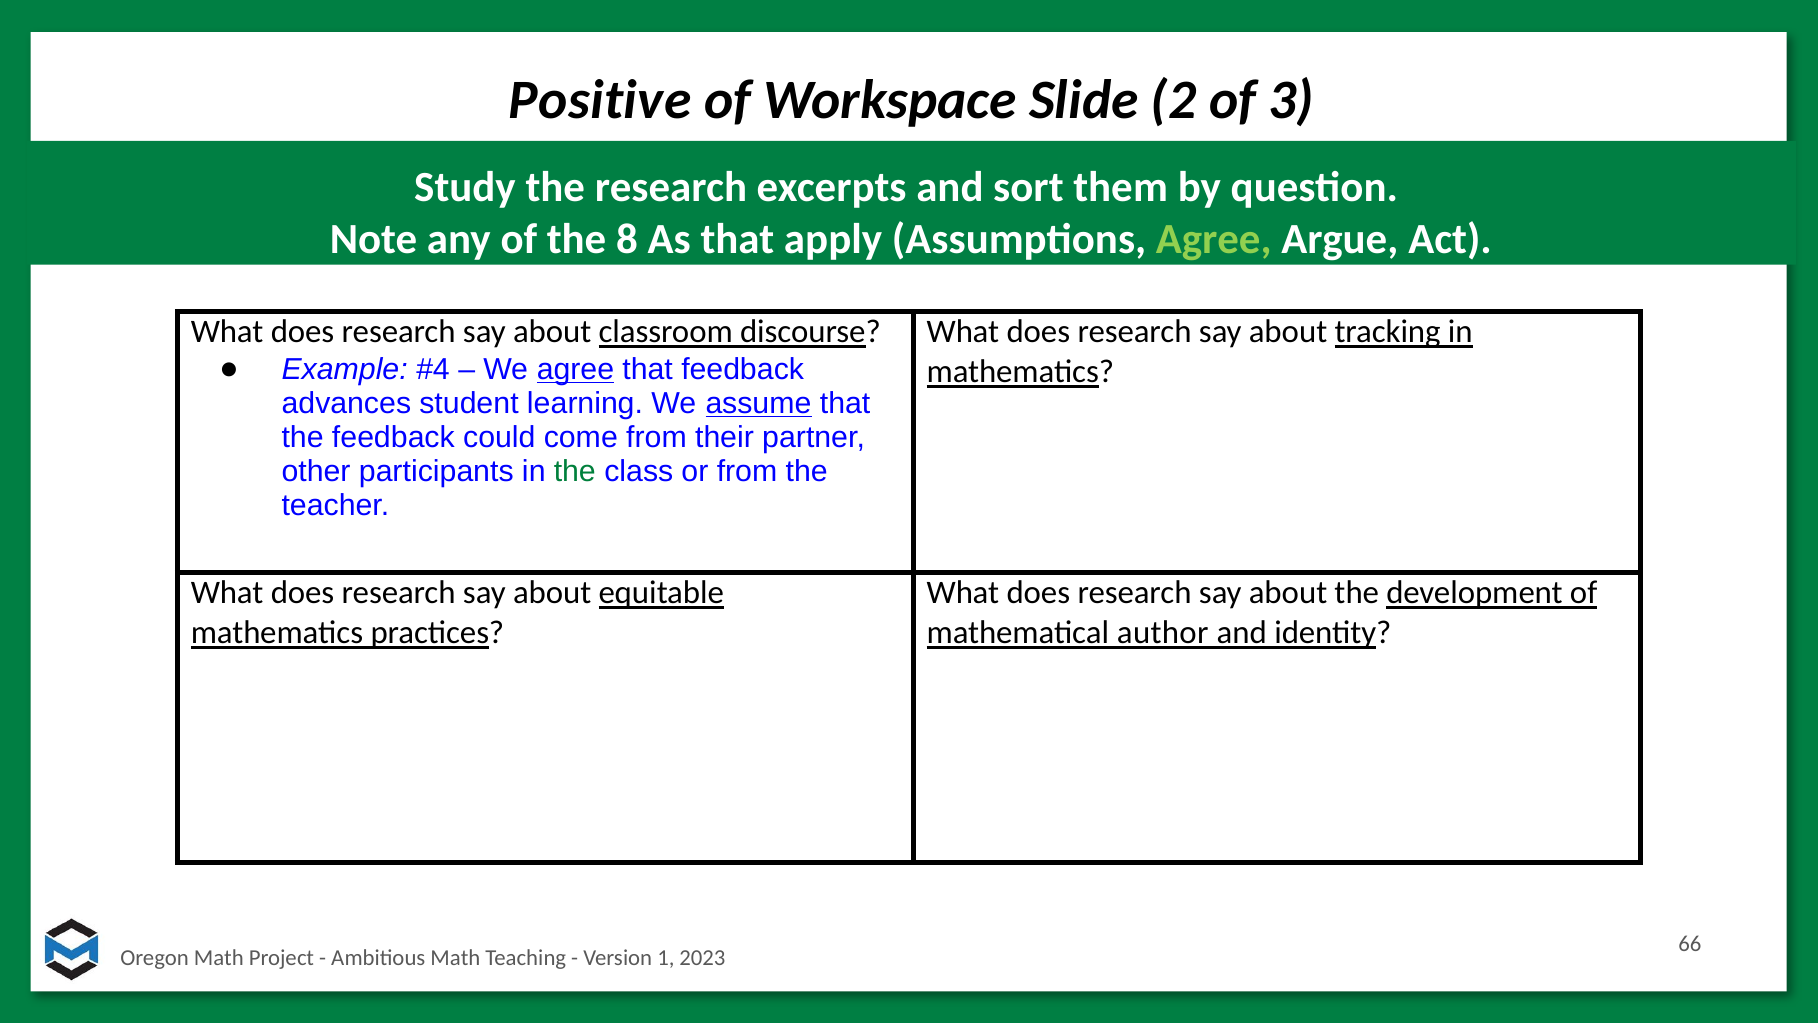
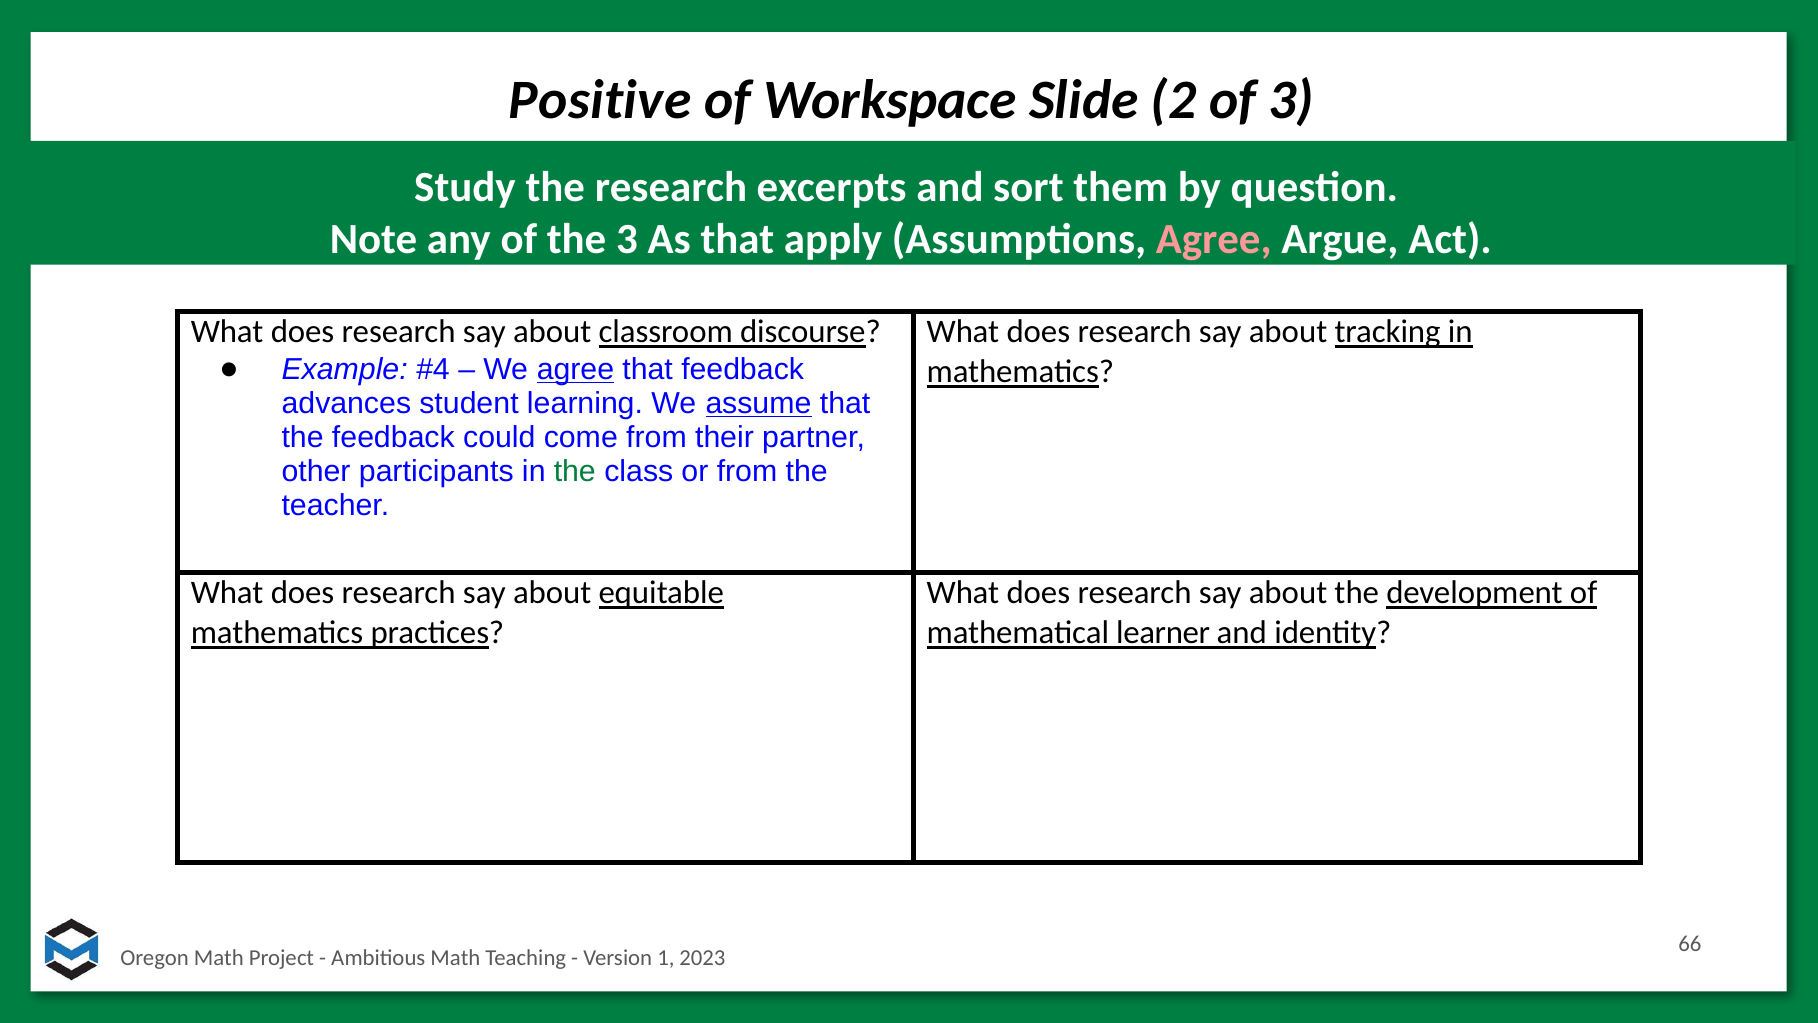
the 8: 8 -> 3 (627, 239)
Agree colour: light green -> pink (1214, 239)
author: author -> learner (1163, 633)
